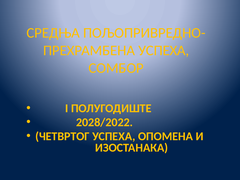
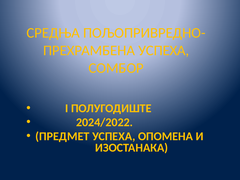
2028/2022: 2028/2022 -> 2024/2022 (104, 122)
ЧЕТВРТОГ: ЧЕТВРТОГ -> ПРЕДМЕТ (62, 136)
